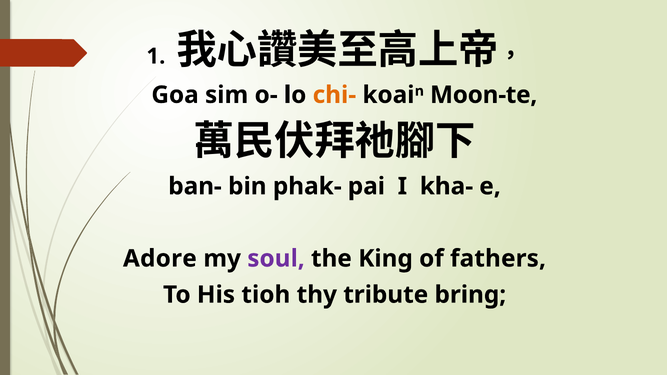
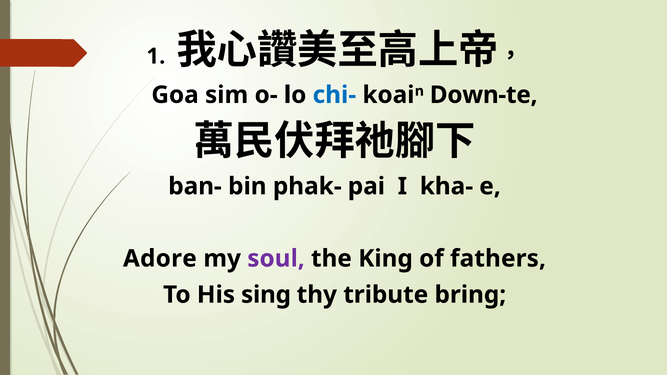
chi- colour: orange -> blue (334, 95)
Moon-te: Moon-te -> Down-te (484, 95)
tioh: tioh -> sing (266, 295)
